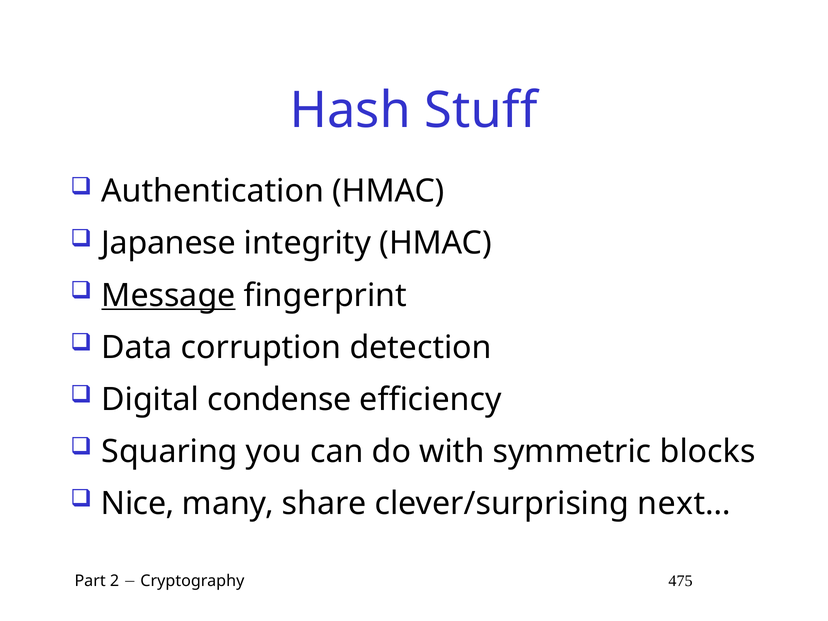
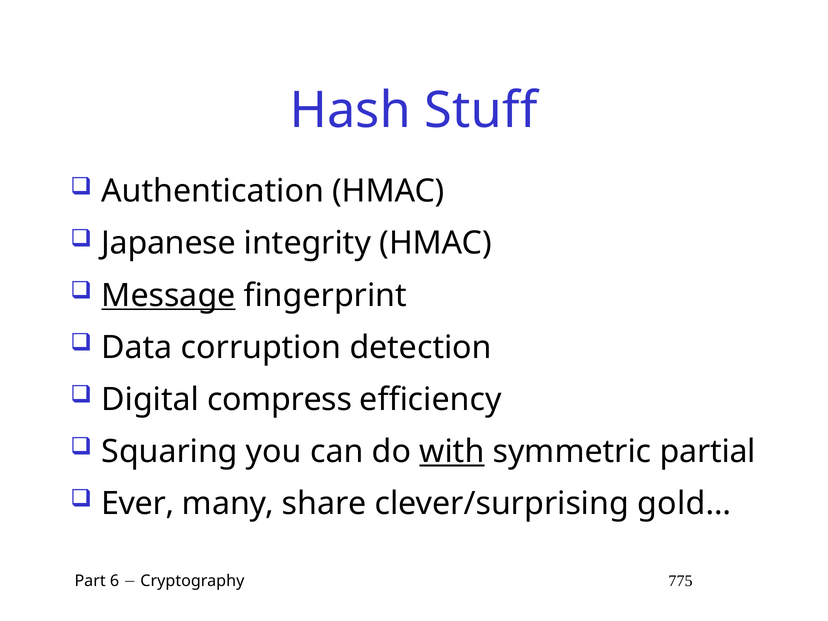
condense: condense -> compress (280, 399)
with underline: none -> present (452, 451)
blocks: blocks -> partial (708, 451)
Nice: Nice -> Ever (138, 503)
next…: next… -> gold… (684, 503)
2: 2 -> 6 (115, 581)
475: 475 -> 775 (681, 581)
